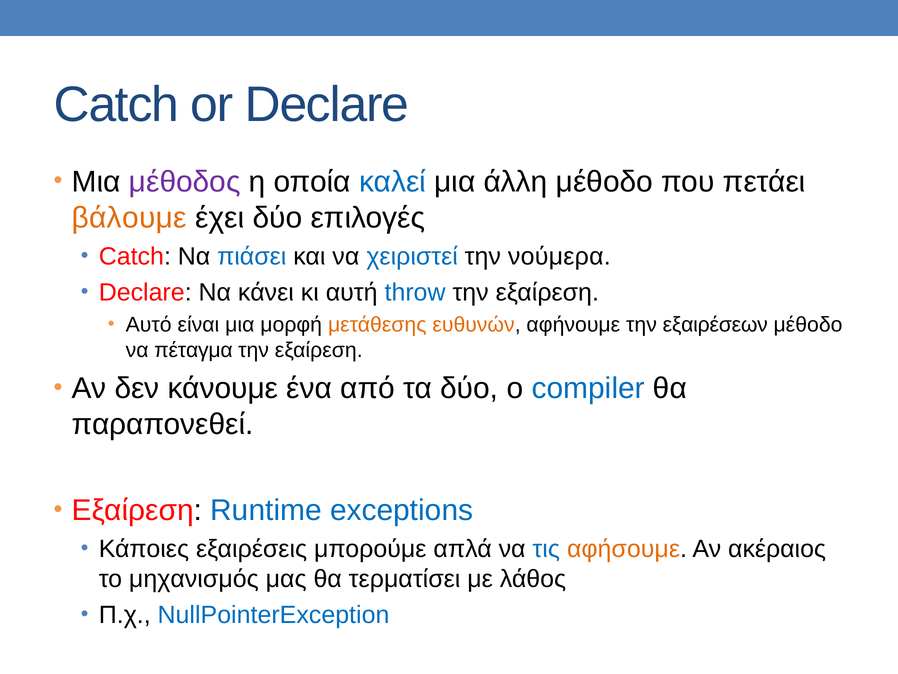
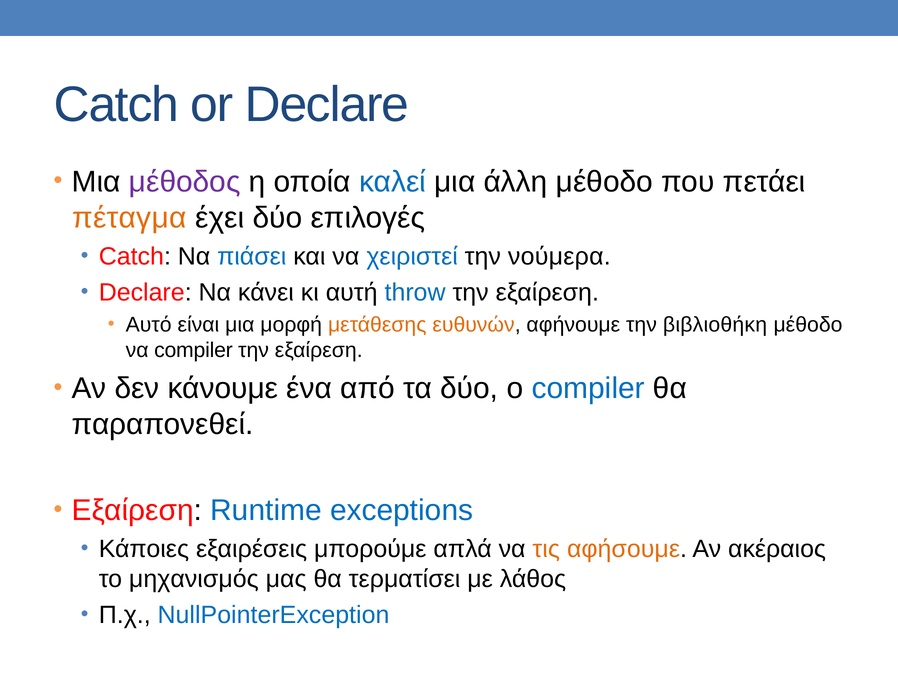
βάλουμε: βάλουμε -> πέταγμα (129, 218)
εξαιρέσεων: εξαιρέσεων -> βιβλιοθήκη (715, 325)
να πέταγμα: πέταγμα -> compiler (193, 350)
τις colour: blue -> orange (546, 549)
